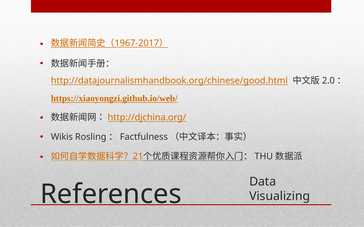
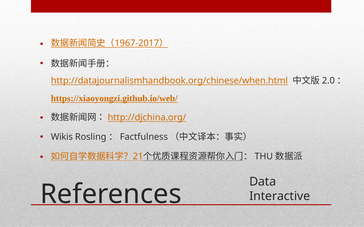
http://datajournalismhandbook.org/chinese/good.html: http://datajournalismhandbook.org/chinese/good.html -> http://datajournalismhandbook.org/chinese/when.html (169, 81)
Visualizing: Visualizing -> Interactive (280, 197)
